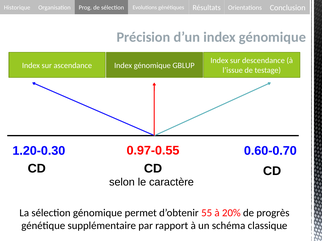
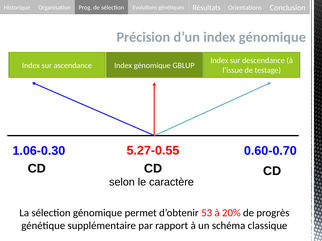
0.97-0.55: 0.97-0.55 -> 5.27-0.55 (153, 151)
1.20-0.30: 1.20-0.30 -> 1.06-0.30 (39, 151)
55: 55 -> 53 (207, 213)
